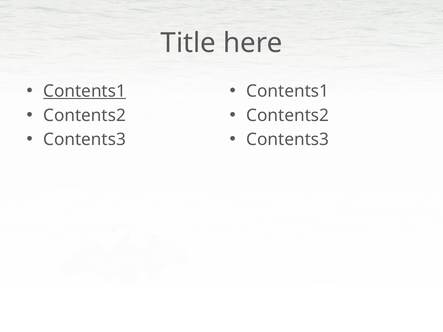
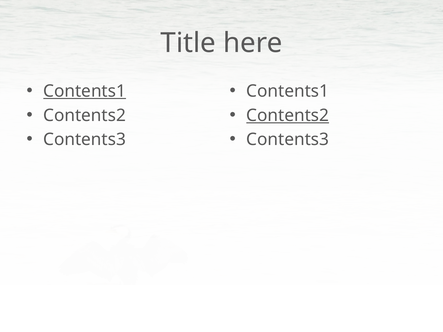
Contents2 underline: none -> present (288, 115)
